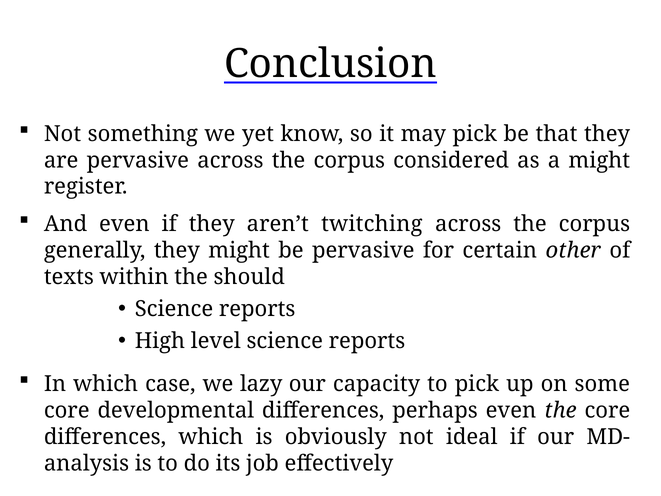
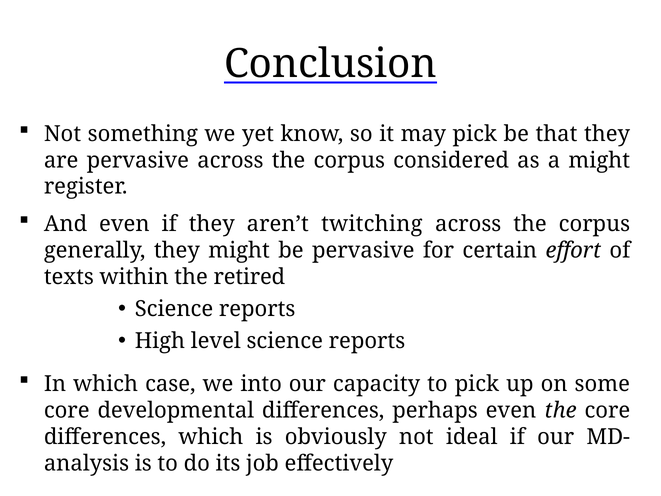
other: other -> effort (573, 251)
should: should -> retired (249, 277)
lazy: lazy -> into (261, 384)
